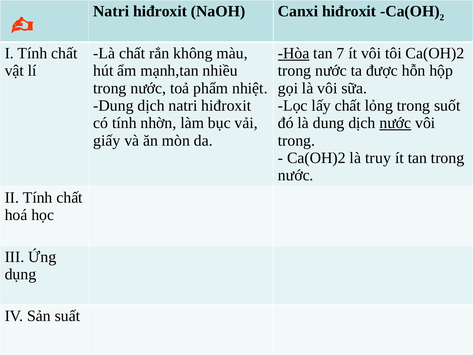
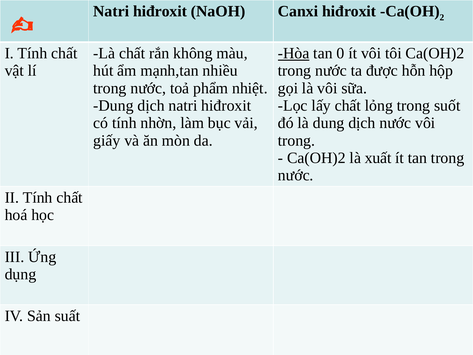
7: 7 -> 0 (341, 53)
nước underline: present -> none (395, 123)
truy: truy -> xuất (378, 158)
